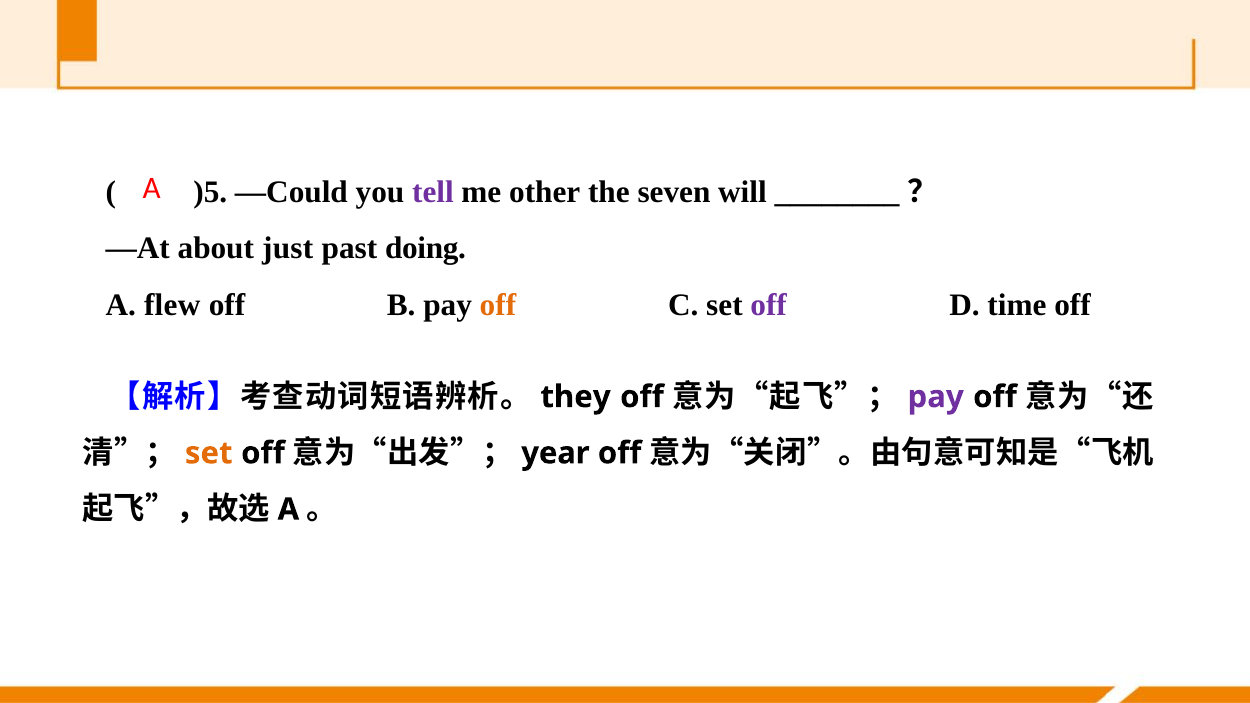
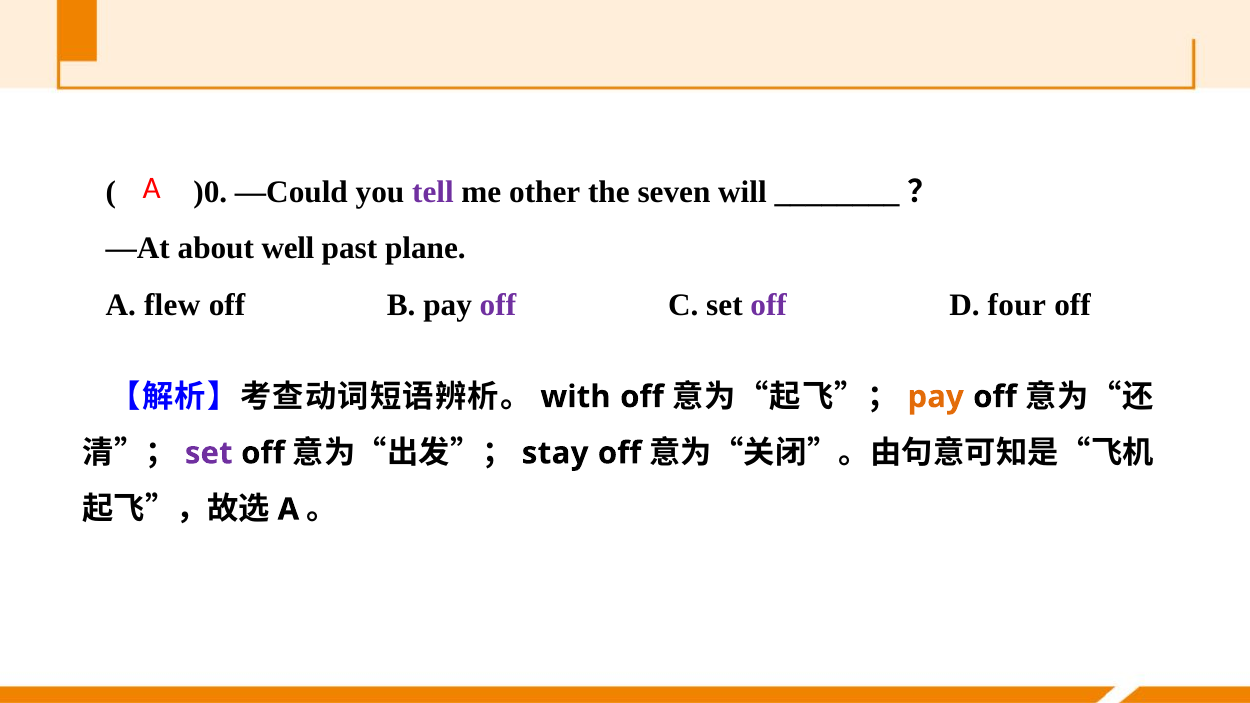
)5: )5 -> )0 (210, 192)
just: just -> well (288, 248)
doing: doing -> plane (425, 248)
off colour: orange -> purple (498, 305)
time: time -> four (1017, 305)
they: they -> with (576, 397)
pay colour: purple -> orange (936, 397)
set colour: orange -> purple (209, 453)
year: year -> stay (555, 453)
